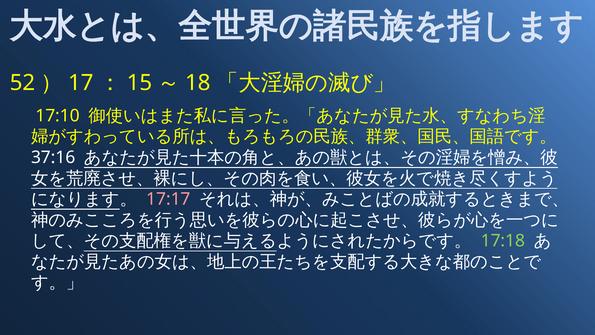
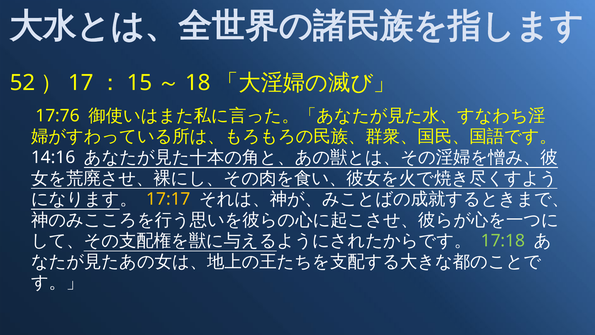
17:10: 17:10 -> 17:76 (58, 116)
37:16: 37:16 -> 14:16 (53, 157)
17:17 colour: pink -> yellow (168, 199)
